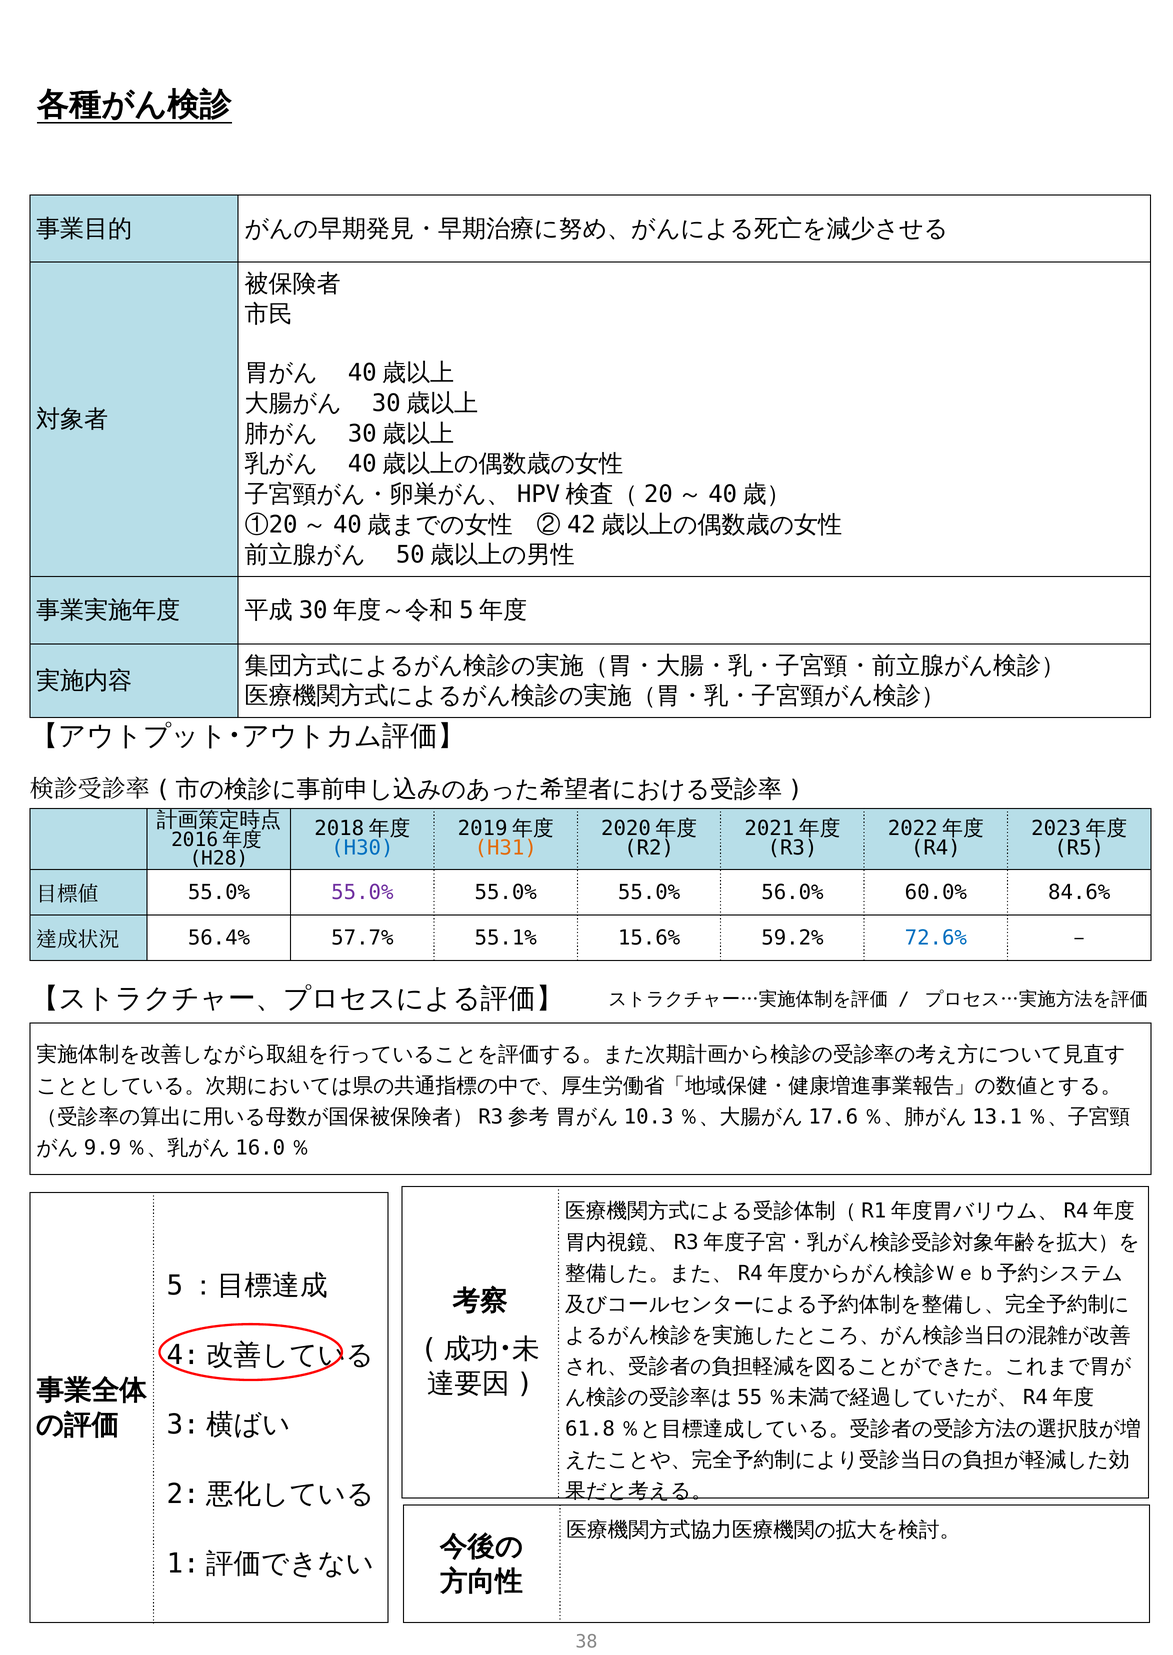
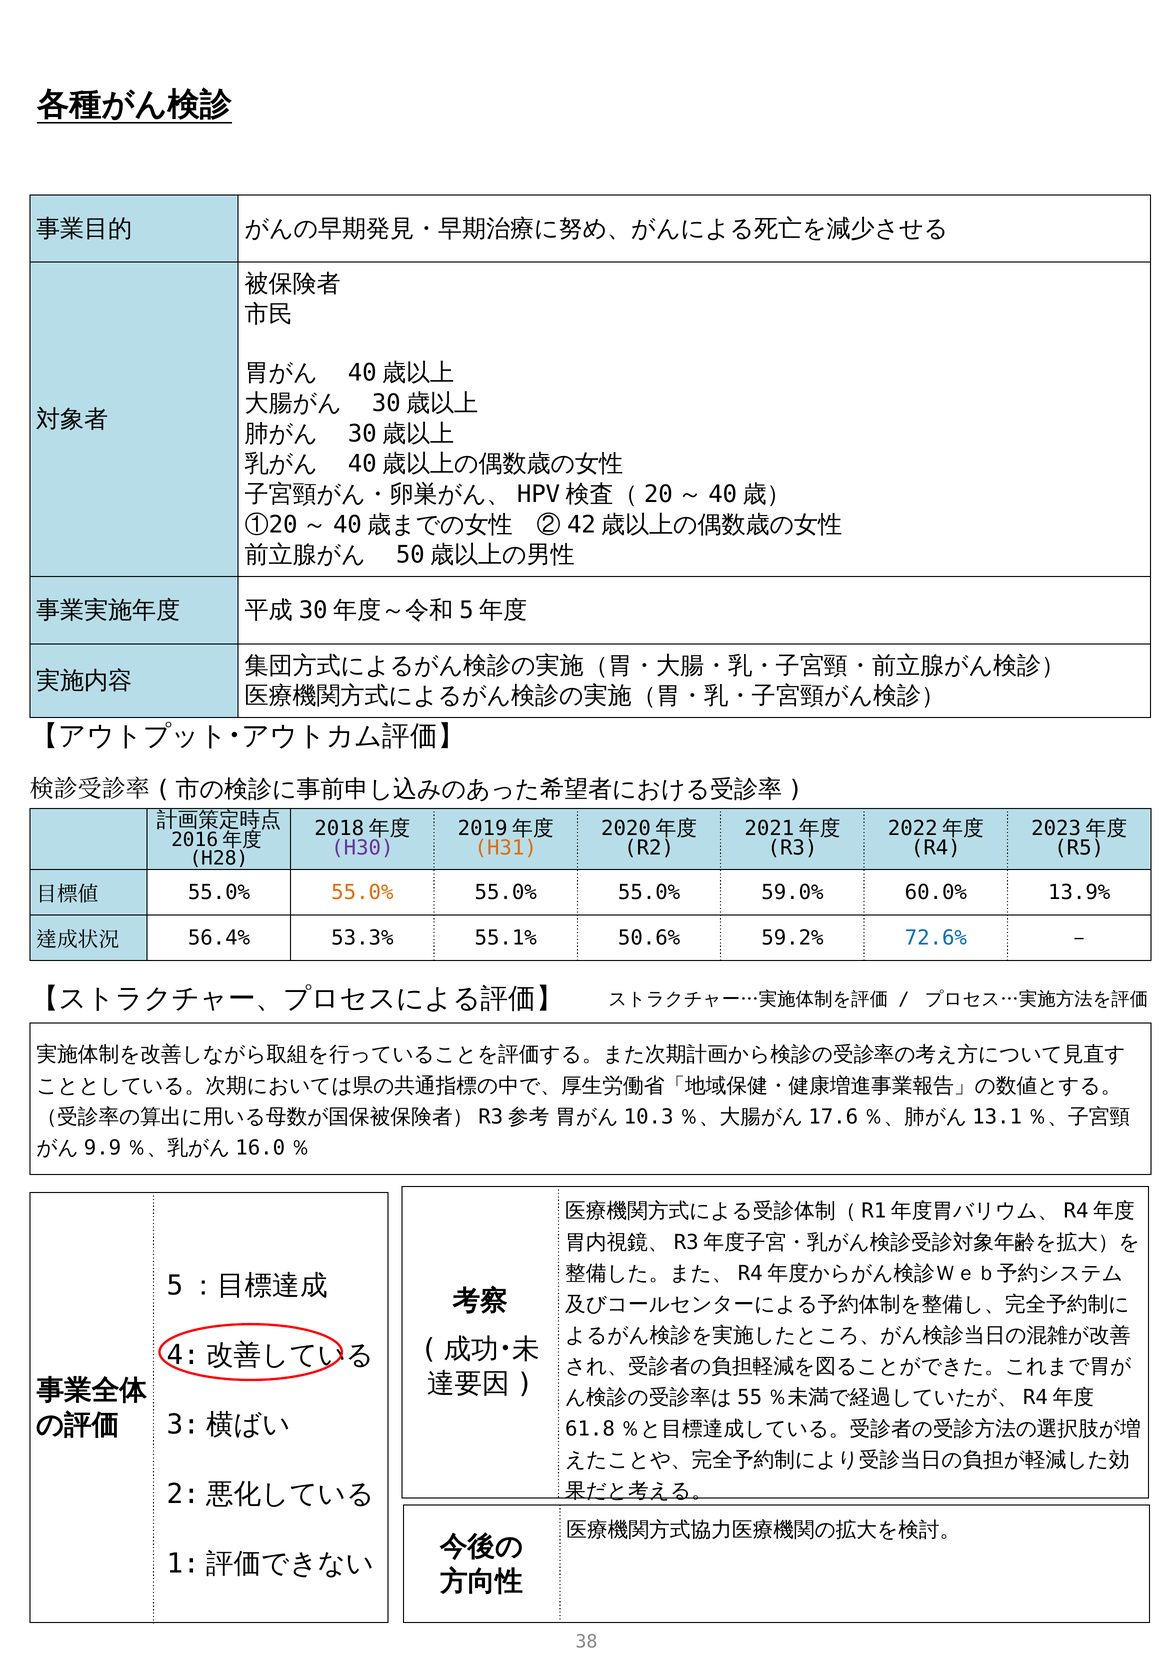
H30 colour: blue -> purple (362, 848)
55.0% colour: purple -> orange (362, 893)
56.0%: 56.0% -> 59.0% (792, 893)
84.6%: 84.6% -> 13.9% (1079, 893)
57.7%: 57.7% -> 53.3% (362, 938)
15.6%: 15.6% -> 50.6% (649, 938)
